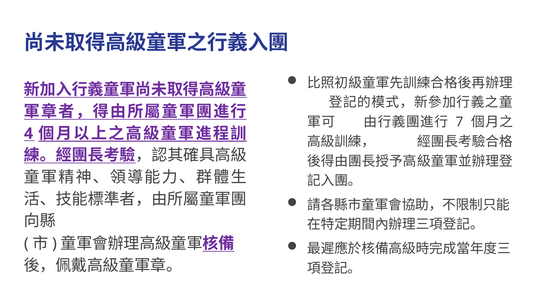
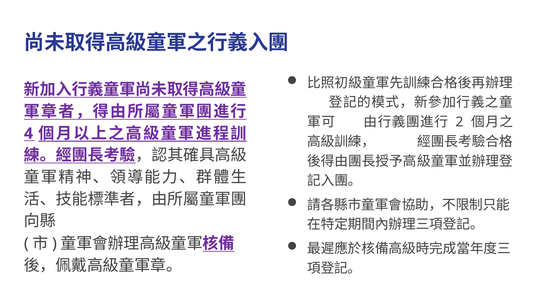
7: 7 -> 2 (459, 122)
